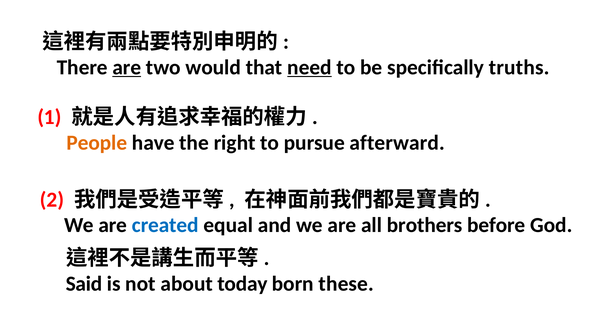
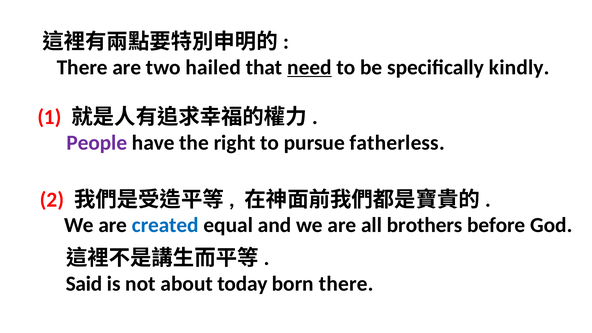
are underline: present -> none (127, 67)
would: would -> hailed (213, 67)
truths: truths -> kindly (519, 67)
People colour: orange -> purple (97, 143)
afterward: afterward -> fatherless (397, 143)
born these: these -> there (346, 284)
